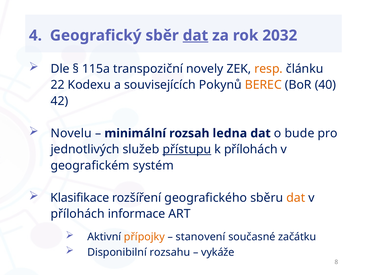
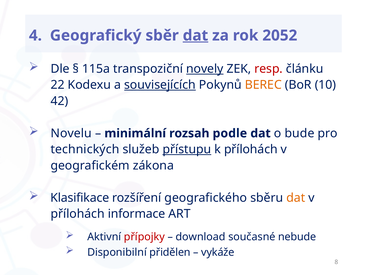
2032: 2032 -> 2052 (280, 36)
novely underline: none -> present (205, 69)
resp colour: orange -> red (269, 69)
souvisejících underline: none -> present (160, 85)
40: 40 -> 10 (325, 85)
ledna: ledna -> podle (230, 133)
jednotlivých: jednotlivých -> technických (85, 150)
systém: systém -> zákona (153, 166)
přípojky colour: orange -> red (144, 237)
stanovení: stanovení -> download (201, 237)
začátku: začátku -> nebude (297, 237)
rozsahu: rozsahu -> přidělen (170, 252)
